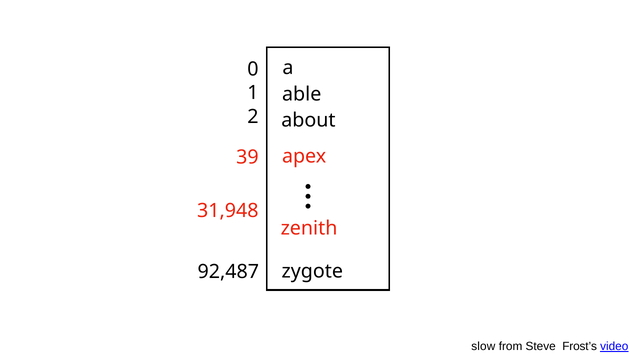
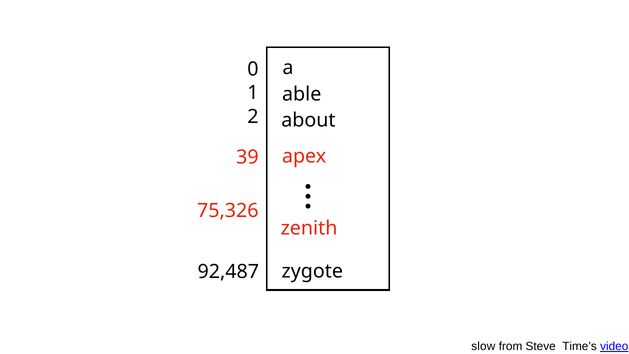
31,948: 31,948 -> 75,326 (228, 211)
Frost’s: Frost’s -> Time’s (580, 346)
